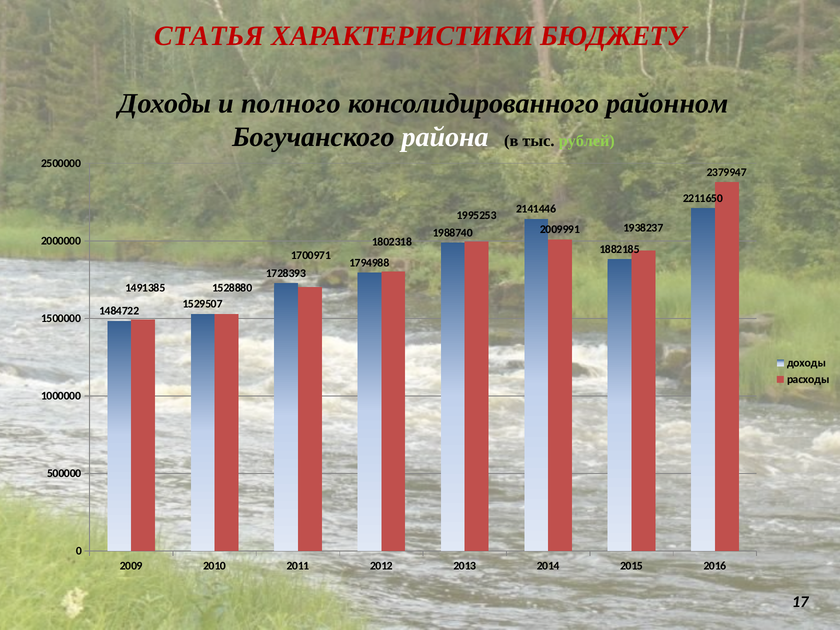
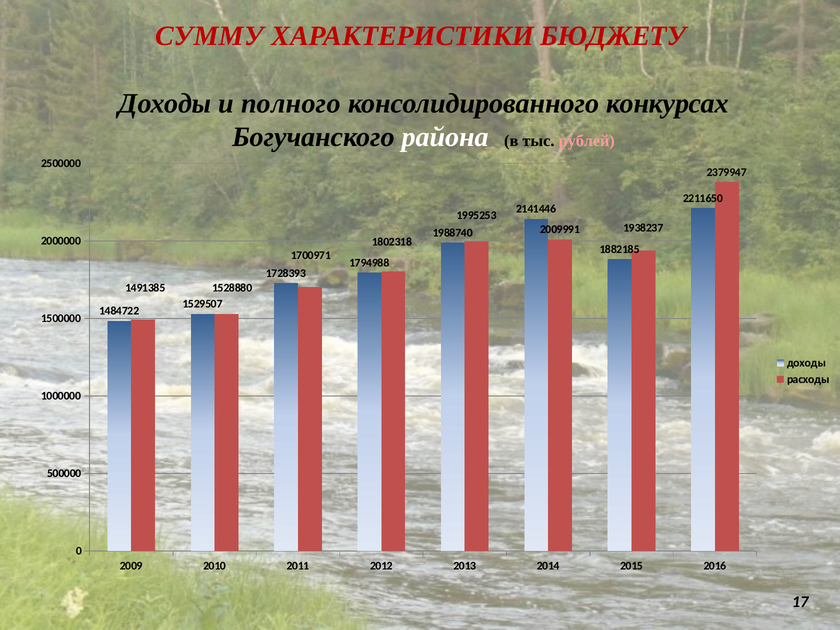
СТАТЬЯ: СТАТЬЯ -> СУММУ (209, 36)
районном: районном -> конкурсах (667, 103)
рублей colour: light green -> pink (587, 141)
